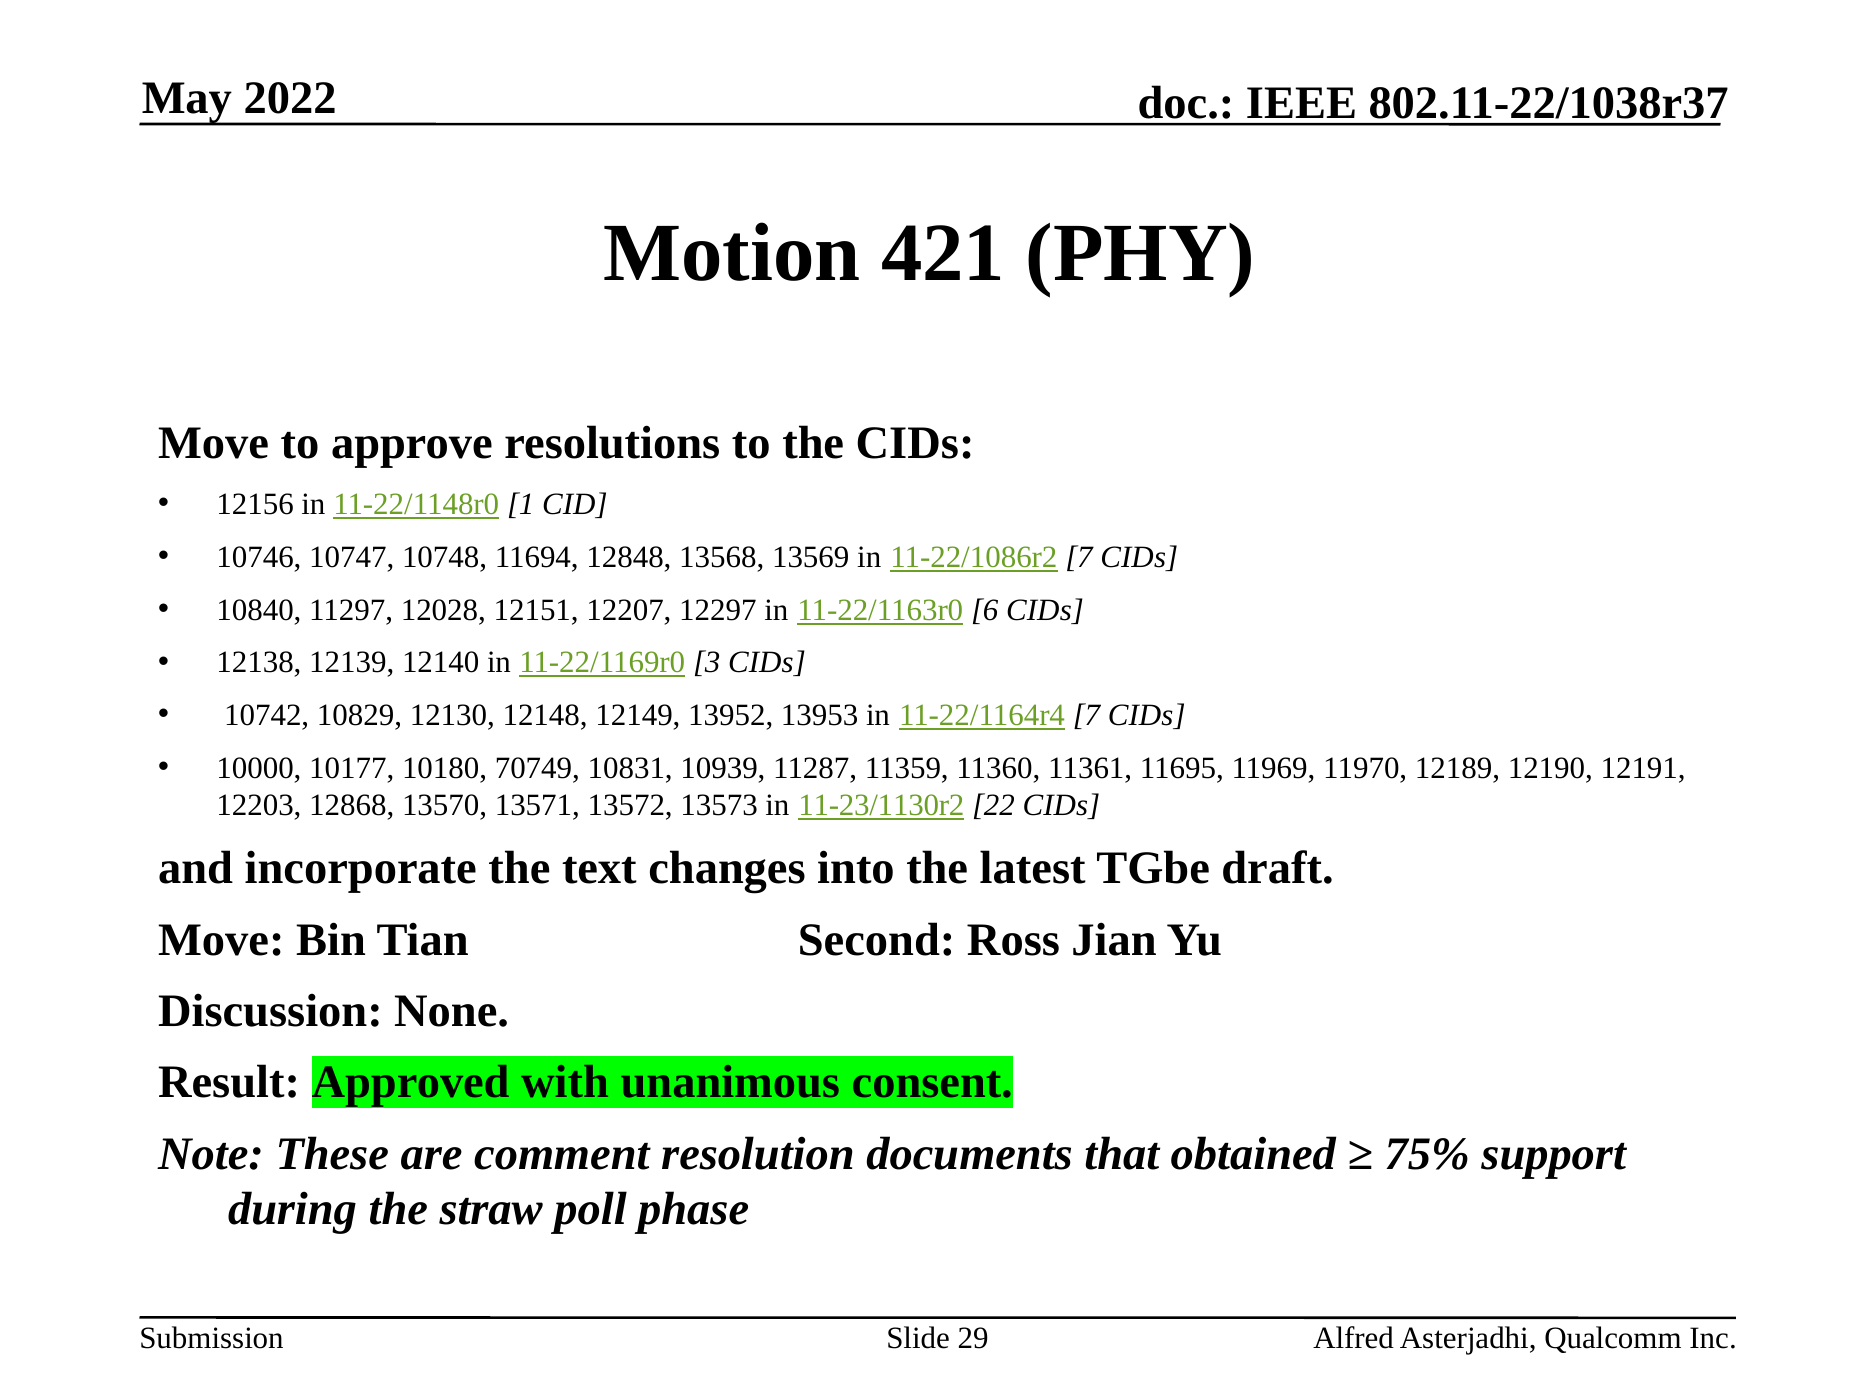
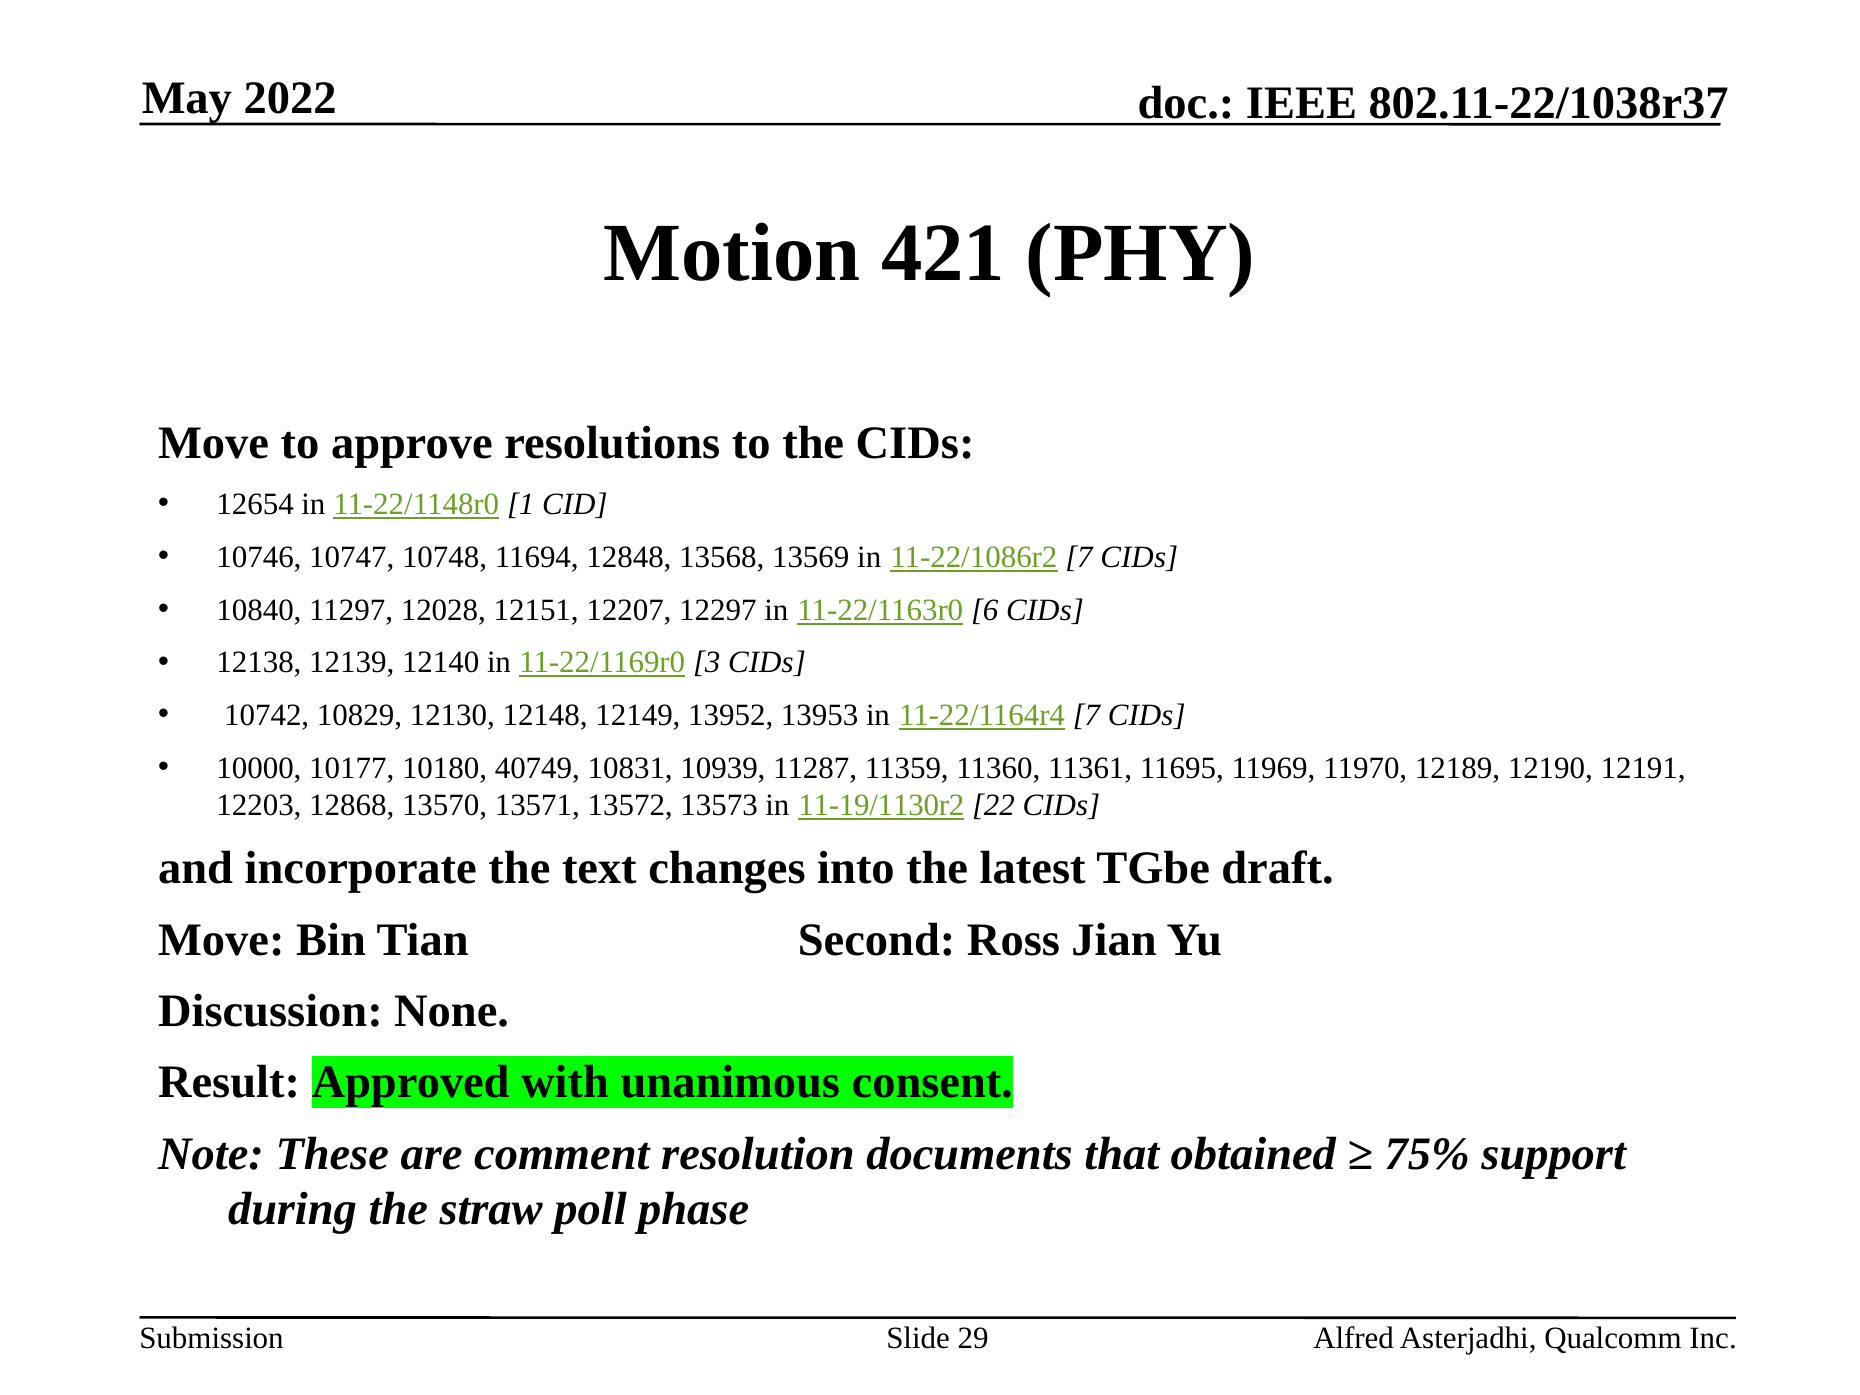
12156: 12156 -> 12654 (255, 504)
70749: 70749 -> 40749 (537, 768)
11-23/1130r2: 11-23/1130r2 -> 11-19/1130r2 (881, 805)
